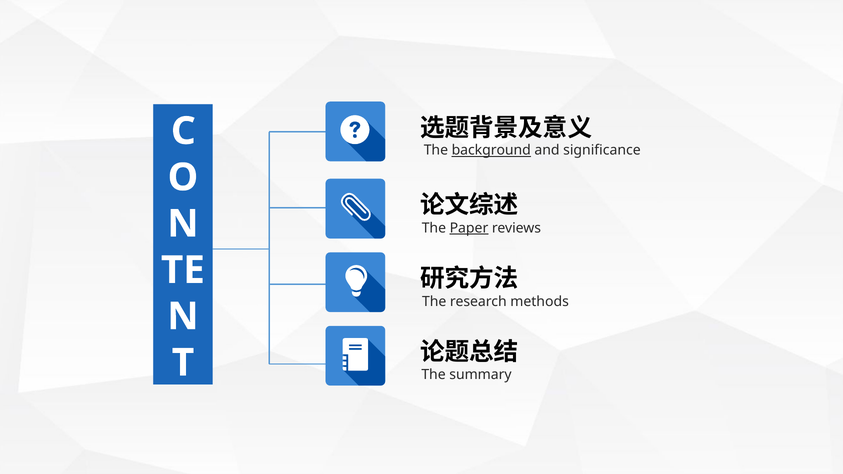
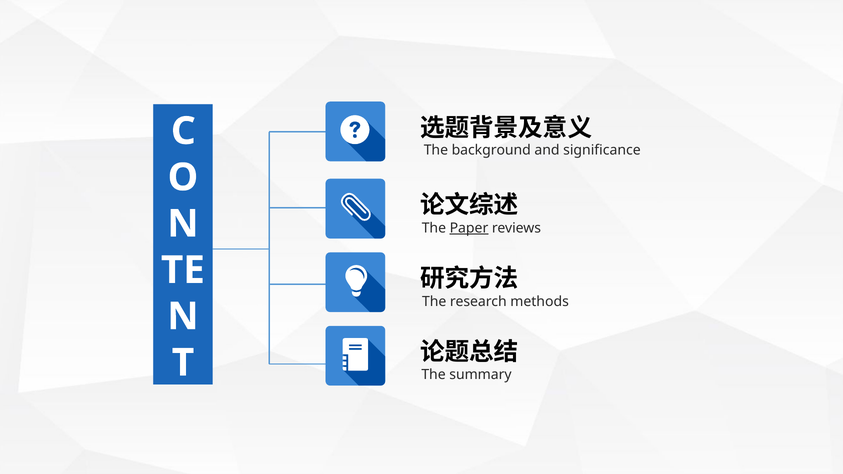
background underline: present -> none (491, 150)
